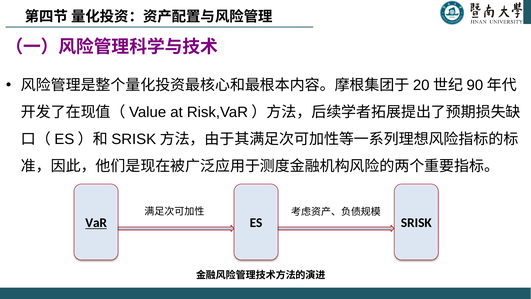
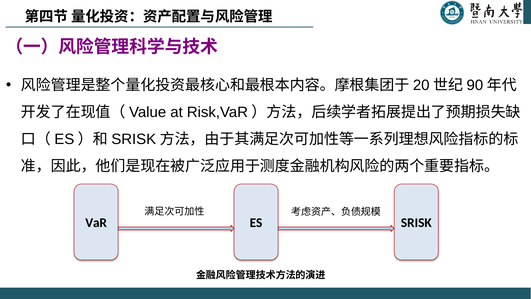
VaR underline: present -> none (96, 223)
